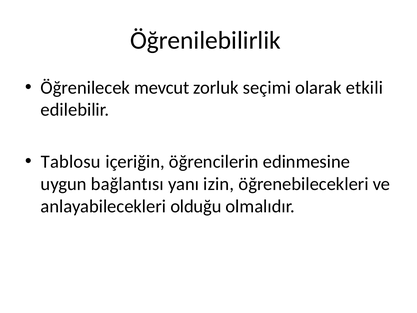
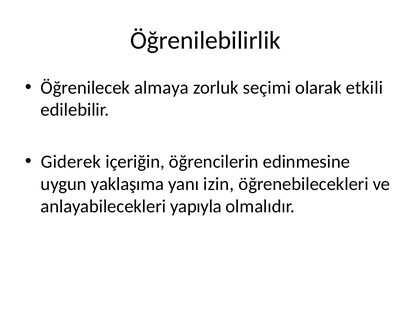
mevcut: mevcut -> almaya (162, 87)
Tablosu: Tablosu -> Giderek (71, 162)
bağlantısı: bağlantısı -> yaklaşıma (127, 184)
olduğu: olduğu -> yapıyla (196, 206)
